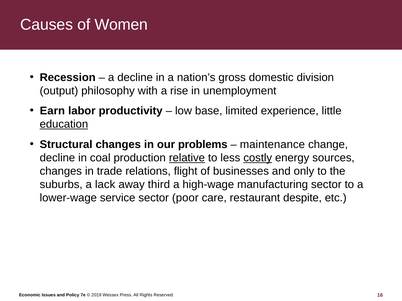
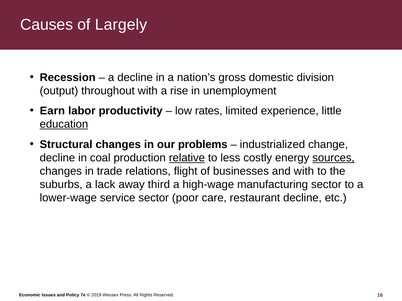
Women: Women -> Largely (121, 25)
philosophy: philosophy -> throughout (108, 91)
base: base -> rates (209, 111)
maintenance: maintenance -> industrialized (272, 145)
costly underline: present -> none (258, 158)
sources underline: none -> present (334, 158)
and only: only -> with (304, 171)
restaurant despite: despite -> decline (302, 198)
